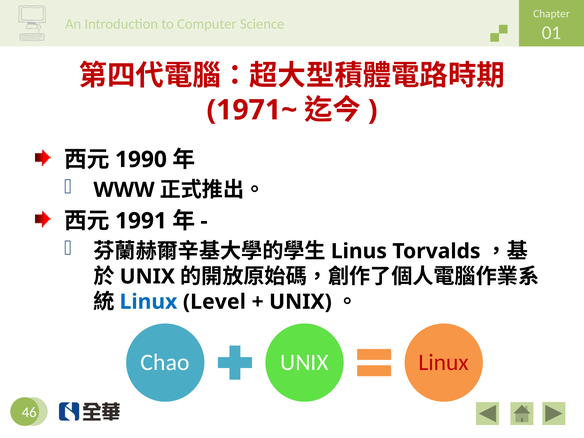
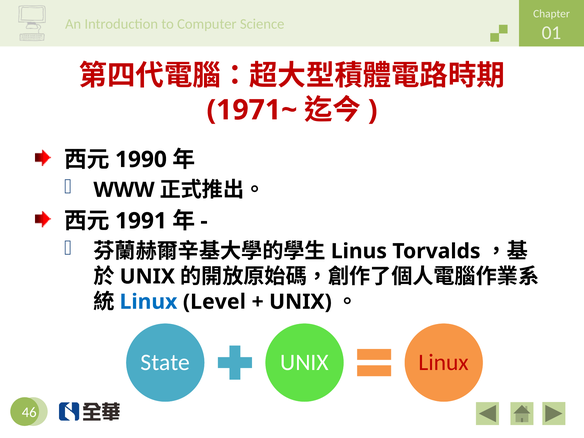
Chao: Chao -> State (165, 362)
